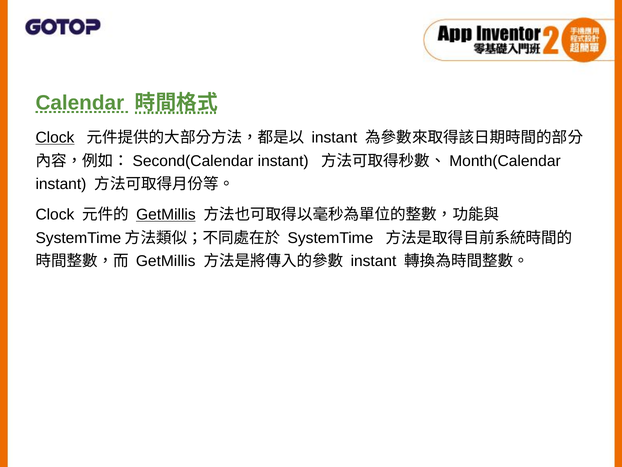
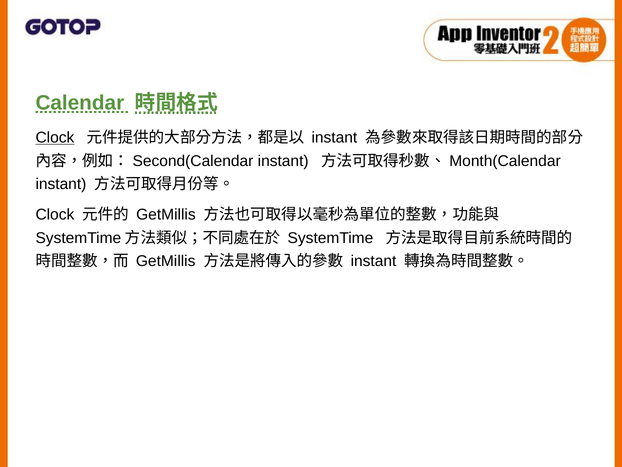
GetMillis underline: present -> none (166, 214)
